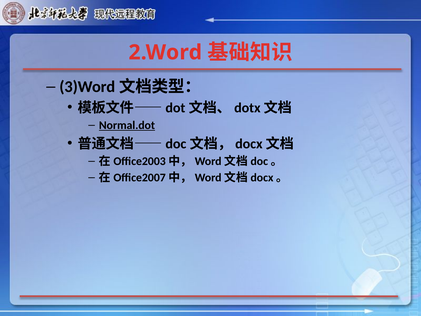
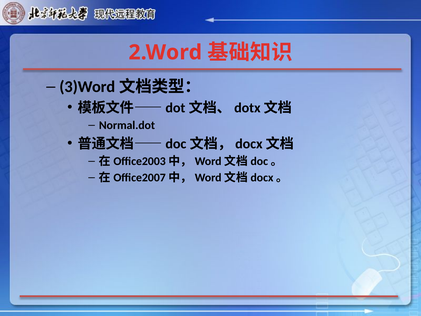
Normal.dot underline: present -> none (127, 125)
